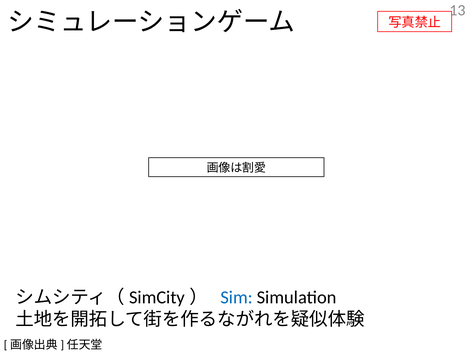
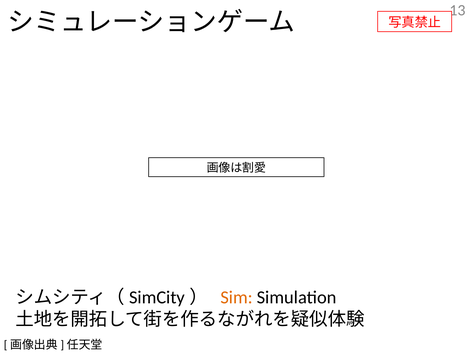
Sim colour: blue -> orange (237, 298)
